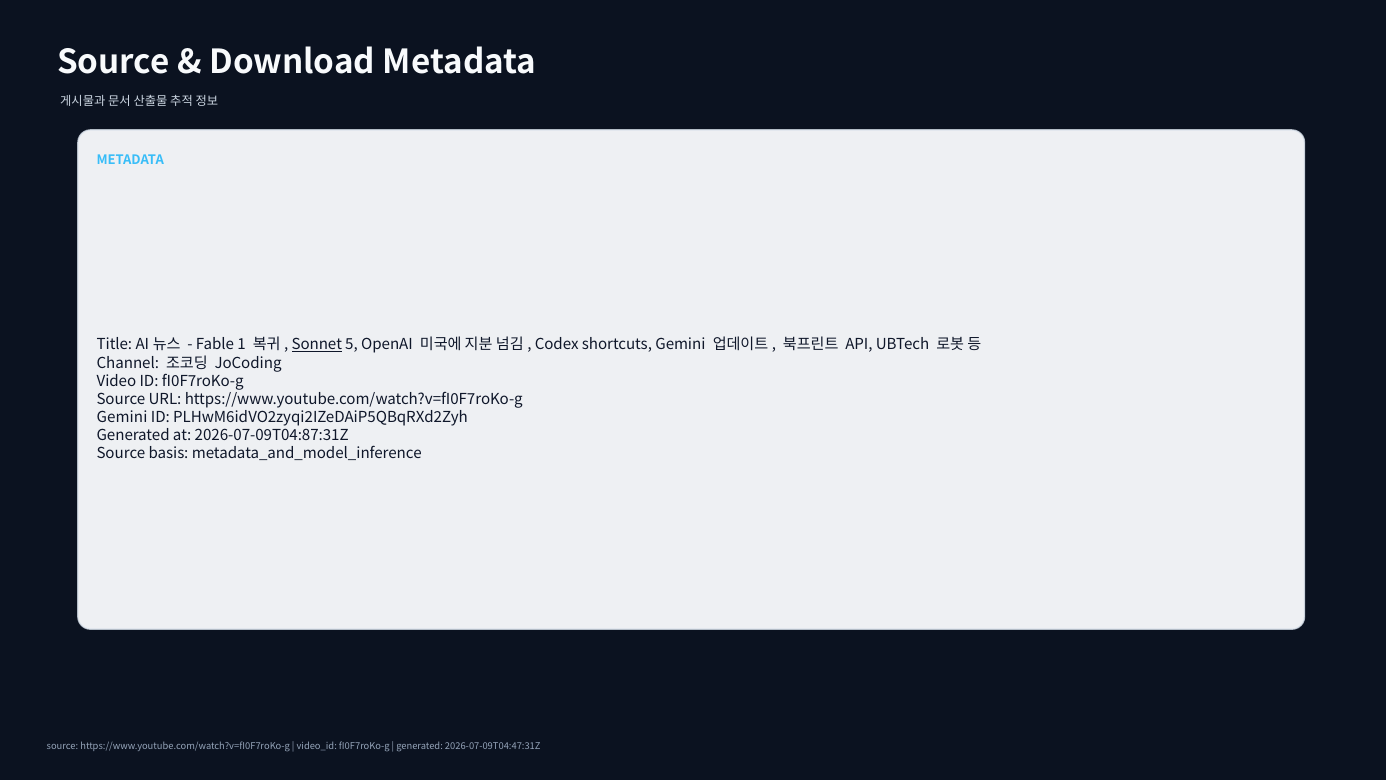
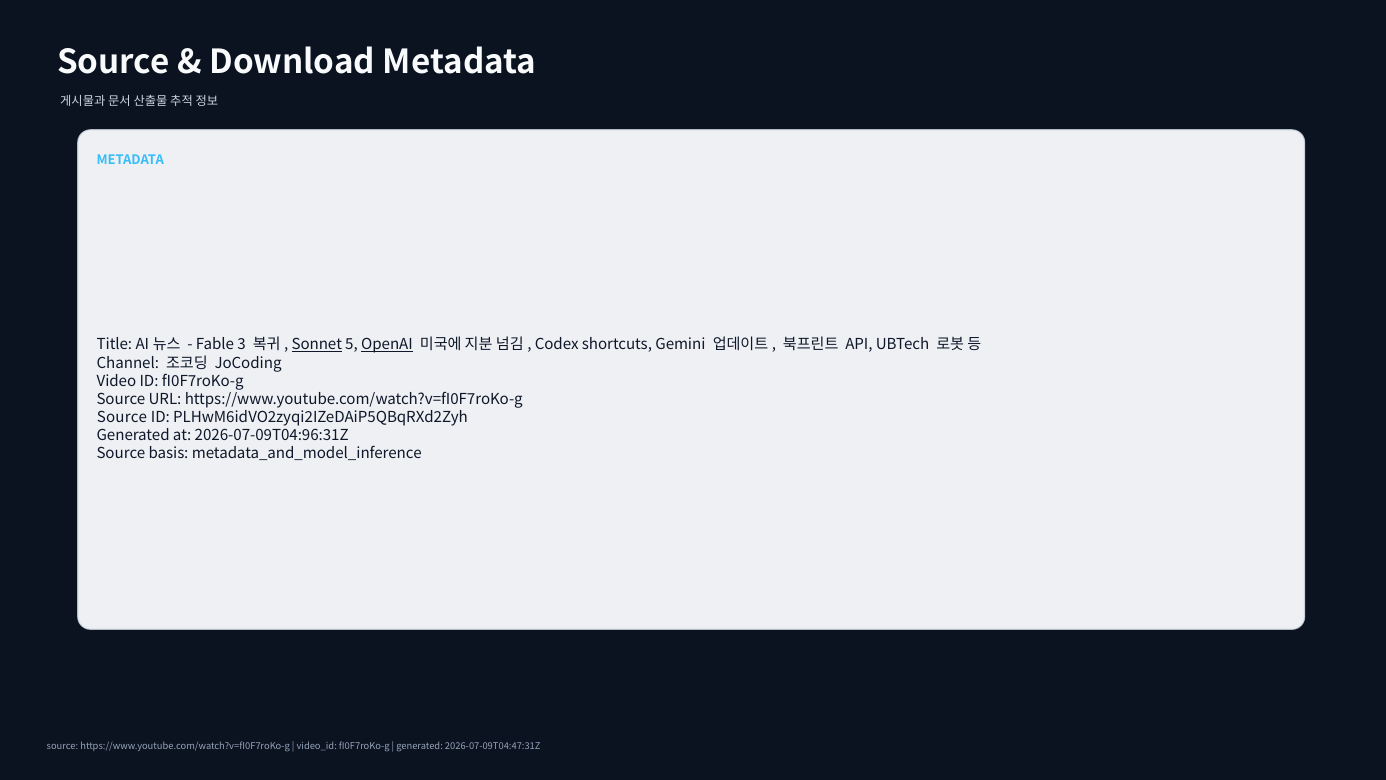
1: 1 -> 3 (242, 345)
OpenAI underline: none -> present (387, 345)
Gemini: Gemini -> Source (122, 417)
2026-07-09T04:87:31Z: 2026-07-09T04:87:31Z -> 2026-07-09T04:96:31Z (272, 435)
